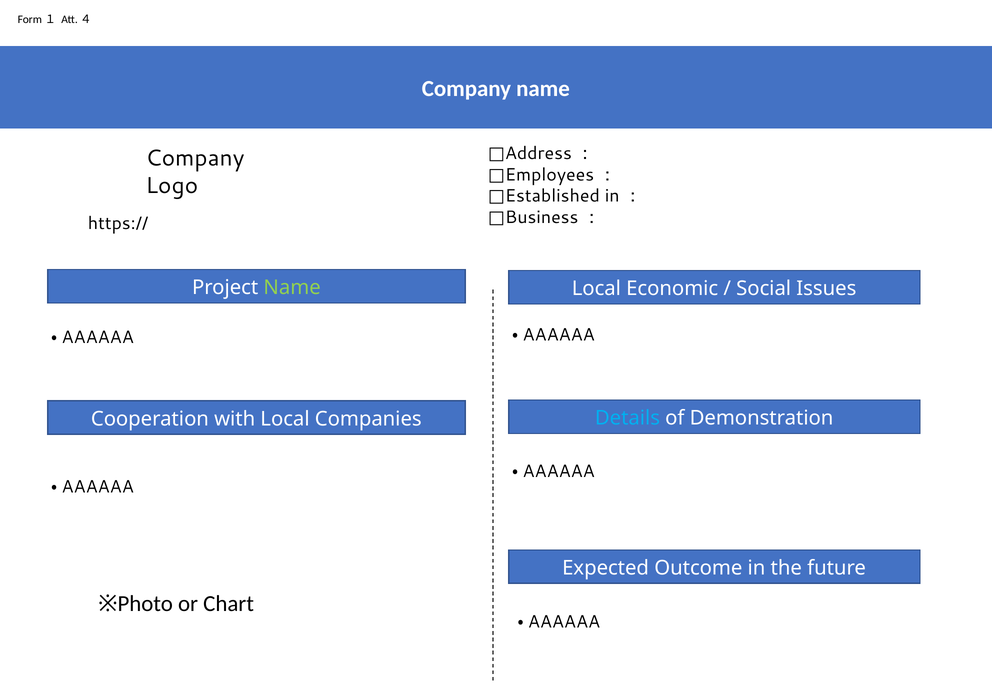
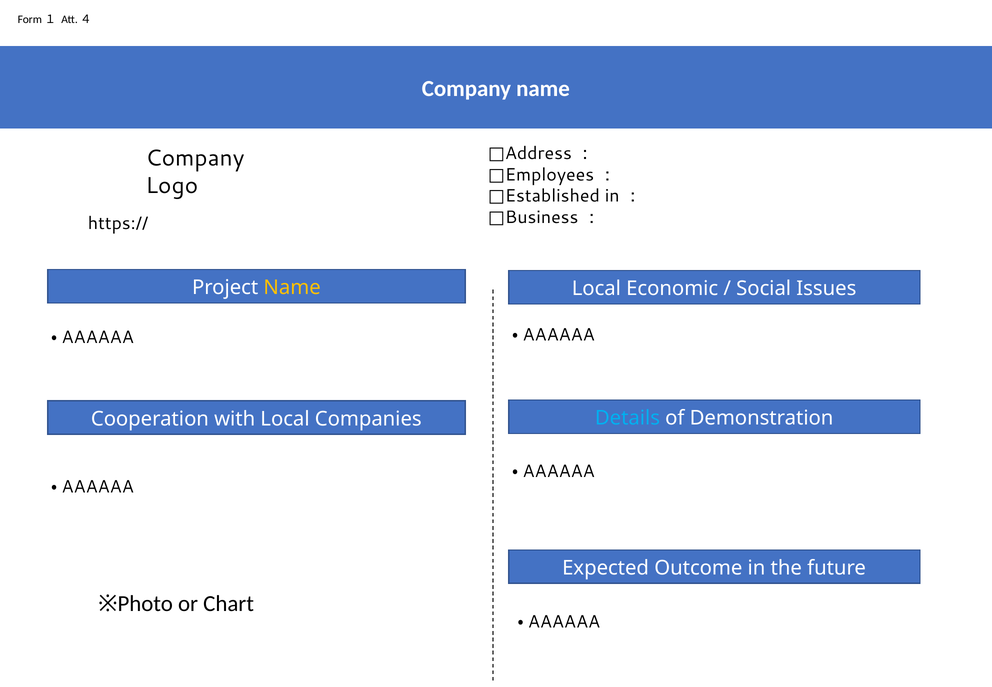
Name colour: light green -> yellow (292, 288)
